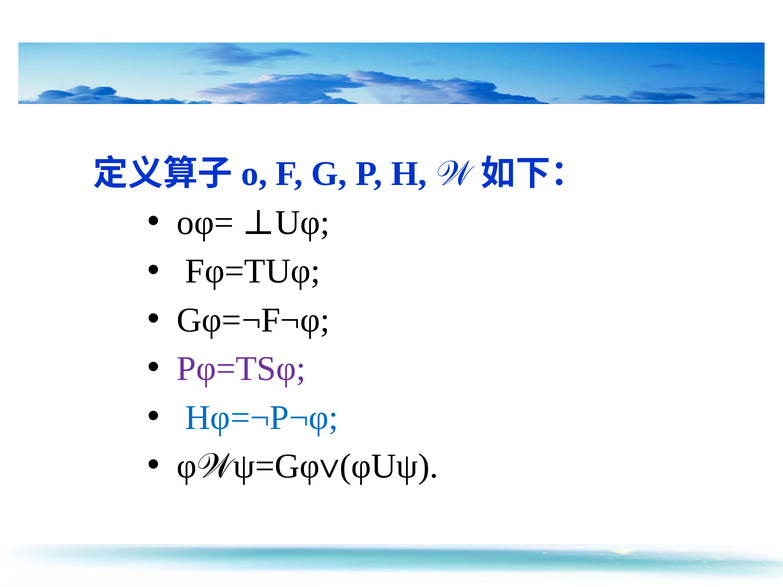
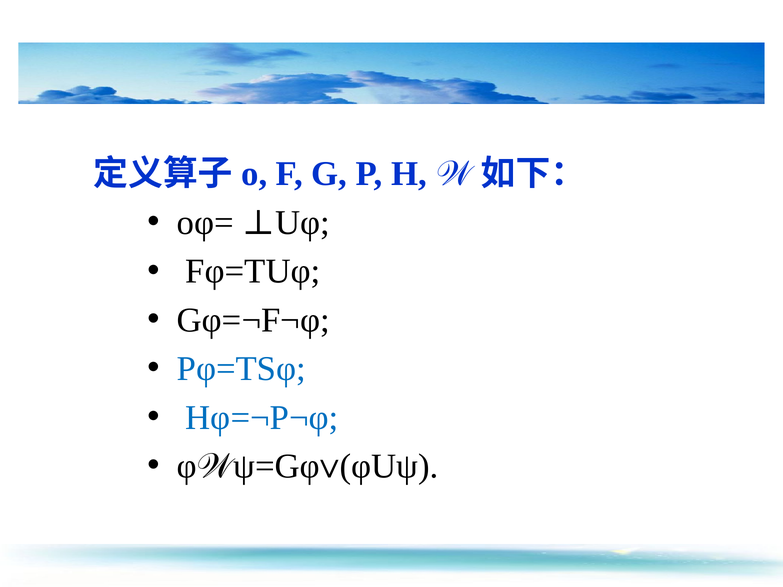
Pφ=ТSφ colour: purple -> blue (241, 369)
